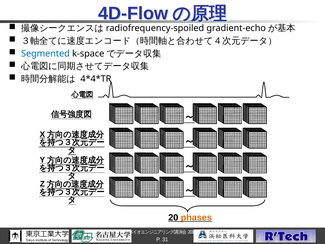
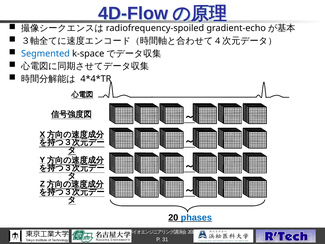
phases colour: orange -> blue (196, 217)
